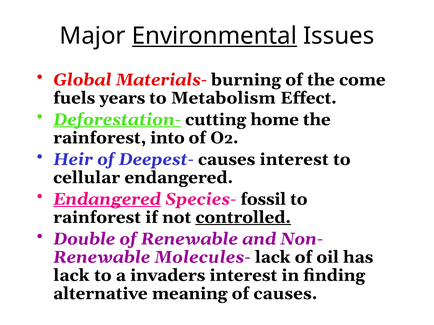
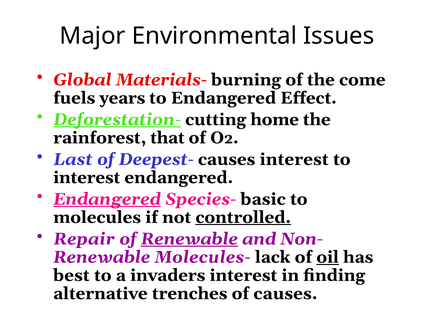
Environmental underline: present -> none (214, 36)
to Metabolism: Metabolism -> Endangered (223, 98)
into: into -> that (167, 138)
Heir: Heir -> Last (73, 160)
cellular: cellular -> interest (87, 178)
fossil: fossil -> basic (263, 199)
rainforest: rainforest -> molecules (97, 218)
Double: Double -> Repair (84, 239)
Renewable underline: none -> present (189, 239)
oil underline: none -> present (328, 258)
lack: lack -> best (71, 276)
meaning: meaning -> trenches (190, 294)
